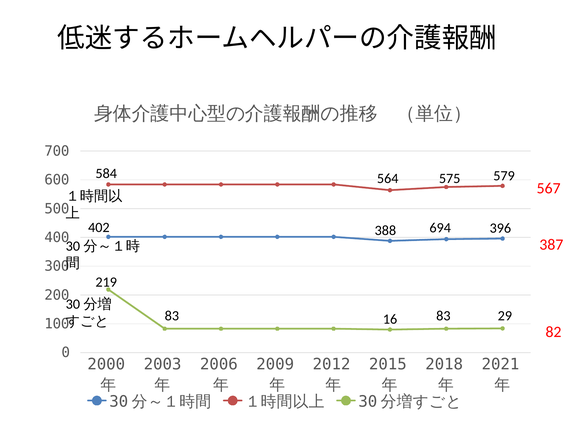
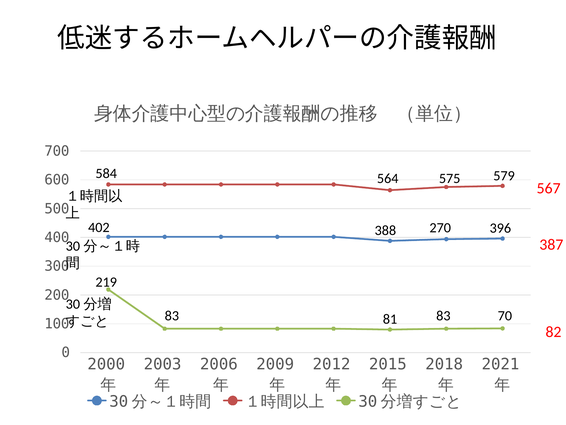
694: 694 -> 270 (440, 228)
16: 16 -> 81 (390, 319)
29: 29 -> 70 (505, 315)
